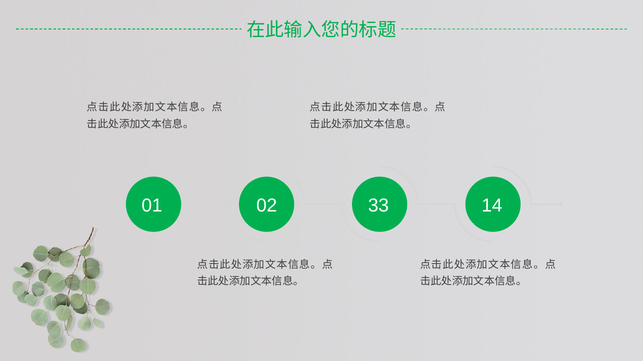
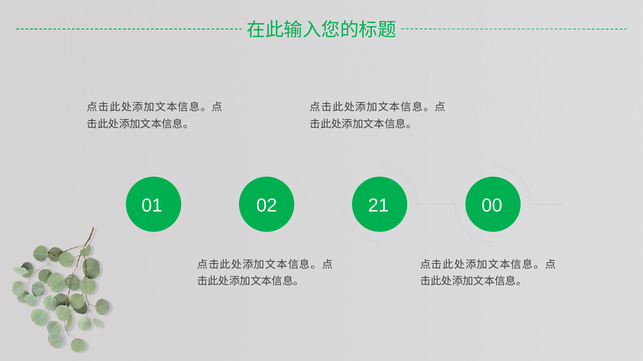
33: 33 -> 21 (378, 206)
14: 14 -> 00 (492, 206)
